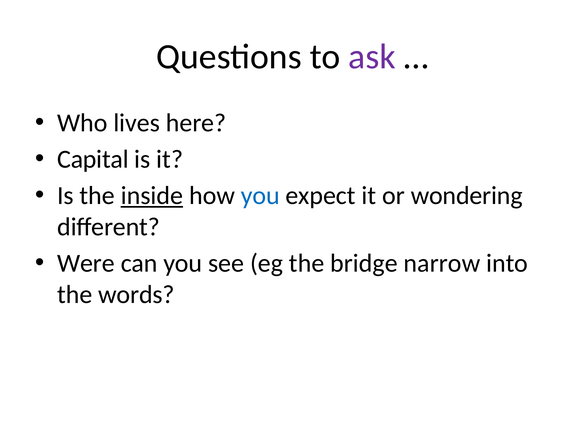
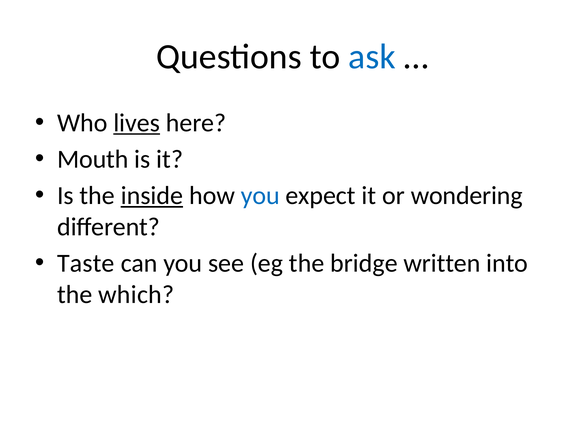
ask colour: purple -> blue (372, 57)
lives underline: none -> present (137, 123)
Capital: Capital -> Mouth (93, 159)
Were: Were -> Taste (86, 263)
narrow: narrow -> written (442, 263)
words: words -> which (136, 294)
